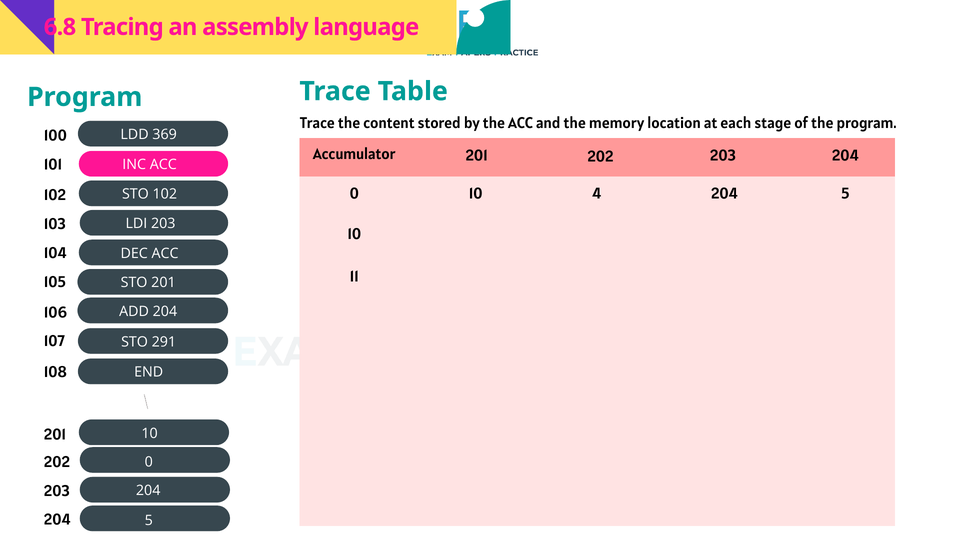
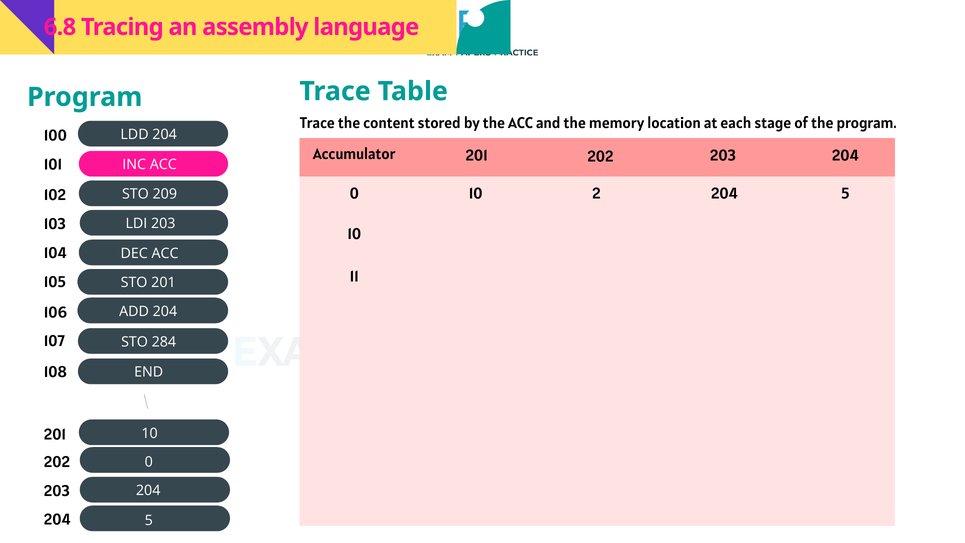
LDD 369: 369 -> 204 (165, 134)
4: 4 -> 2 (596, 194)
STO 102: 102 -> 209 (165, 194)
291: 291 -> 284 (164, 342)
